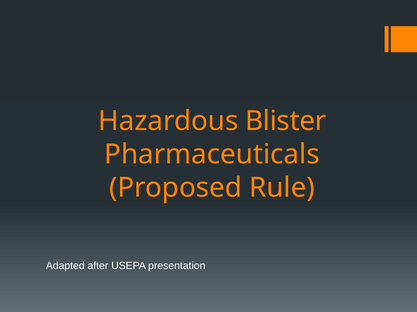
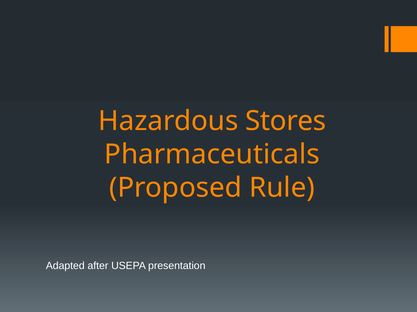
Blister: Blister -> Stores (286, 121)
